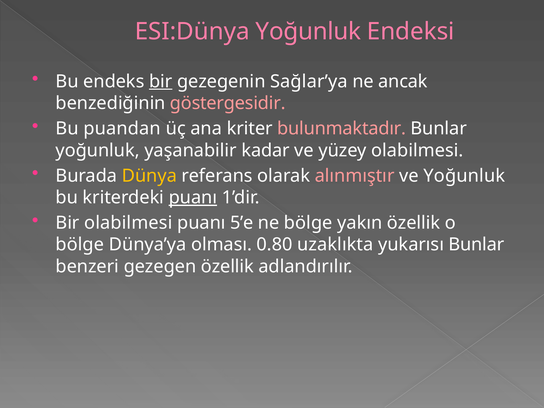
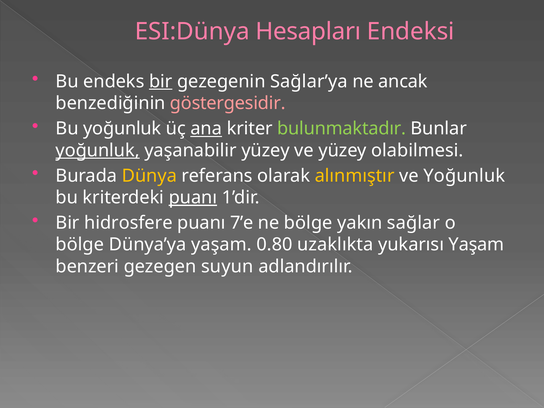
ESI:Dünya Yoğunluk: Yoğunluk -> Hesapları (308, 31)
Bu puandan: puandan -> yoğunluk (122, 129)
ana underline: none -> present (206, 129)
bulunmaktadır colour: pink -> light green (342, 129)
yoğunluk underline: none -> present (98, 150)
yaşanabilir kadar: kadar -> yüzey (266, 150)
alınmıştır colour: pink -> yellow (355, 176)
Bir olabilmesi: olabilmesi -> hidrosfere (128, 223)
5’e: 5’e -> 7’e (242, 223)
yakın özellik: özellik -> sağlar (413, 223)
Dünya’ya olması: olması -> yaşam (221, 245)
yukarısı Bunlar: Bunlar -> Yaşam (476, 245)
gezegen özellik: özellik -> suyun (227, 266)
